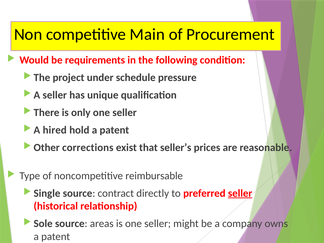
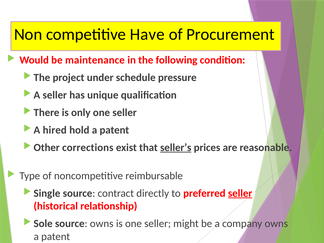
Main: Main -> Have (147, 34)
requirements: requirements -> maintenance (95, 60)
seller’s underline: none -> present (176, 147)
source areas: areas -> owns (102, 224)
